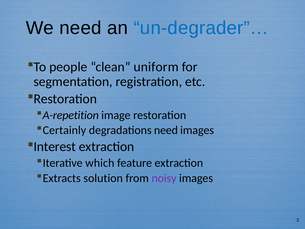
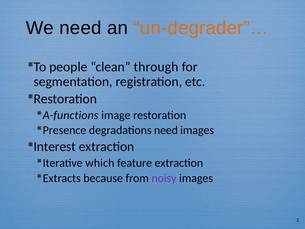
un-degrader”… colour: blue -> orange (201, 28)
uniform: uniform -> through (156, 67)
A-repetition: A-repetition -> A-functions (71, 115)
Certainly: Certainly -> Presence (64, 130)
solution: solution -> because (103, 178)
